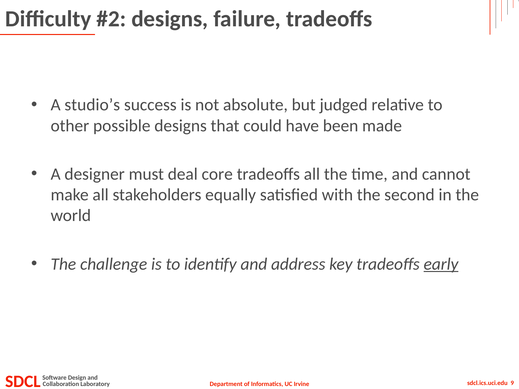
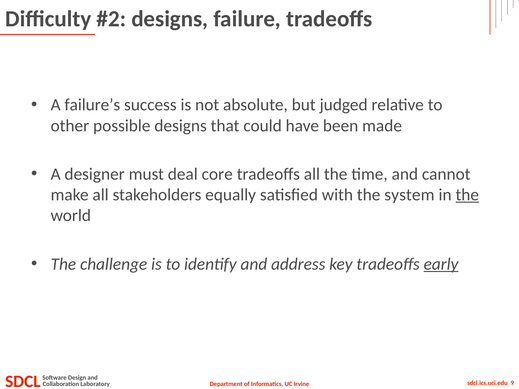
studio’s: studio’s -> failure’s (92, 105)
second: second -> system (409, 195)
the underline: none -> present (467, 195)
